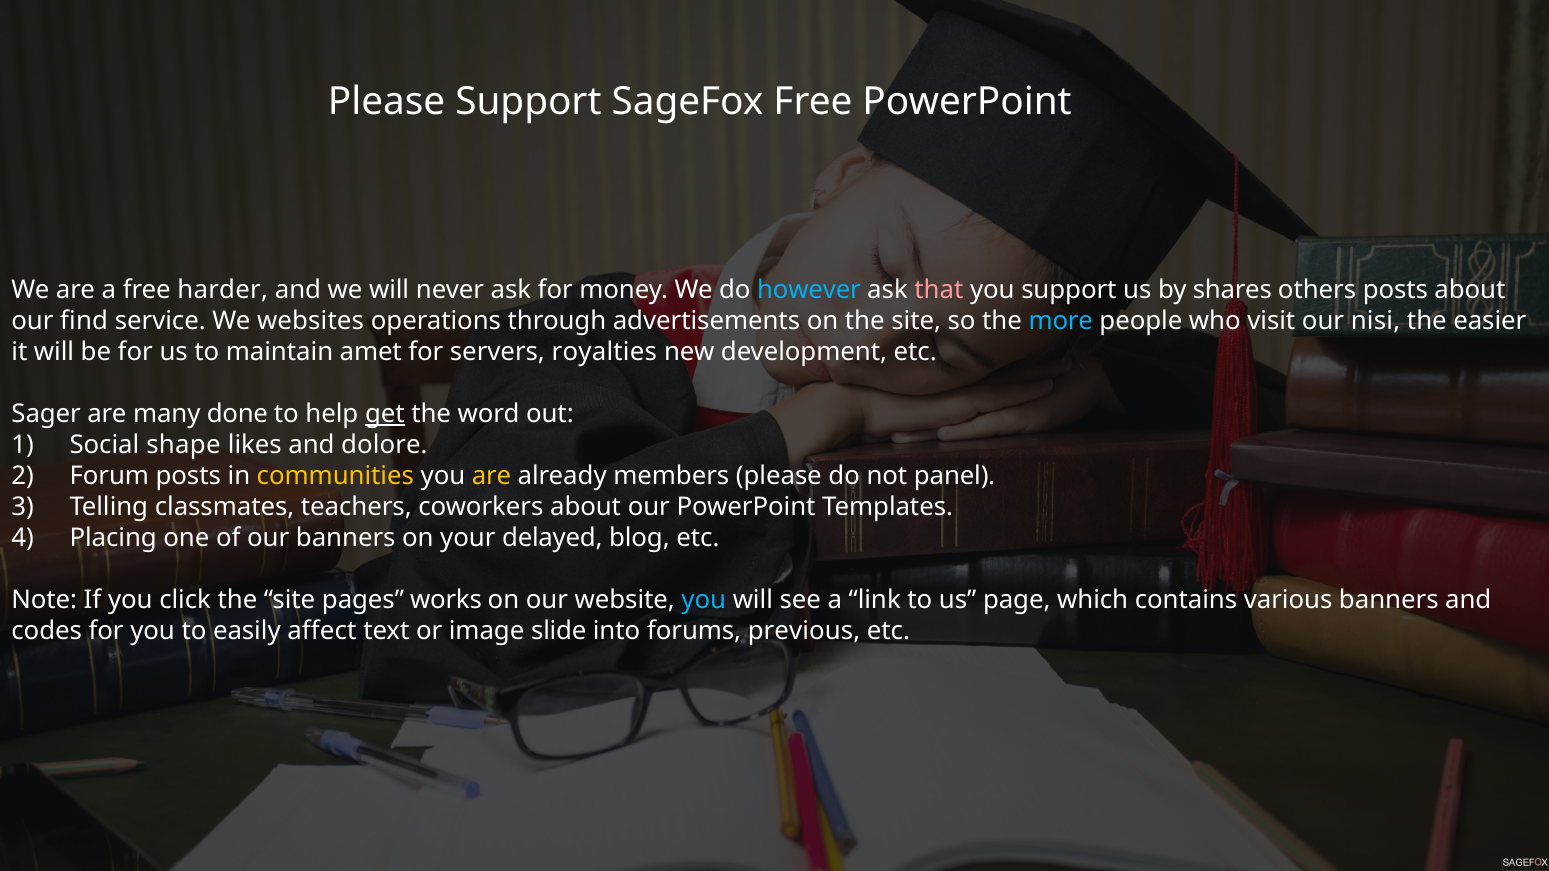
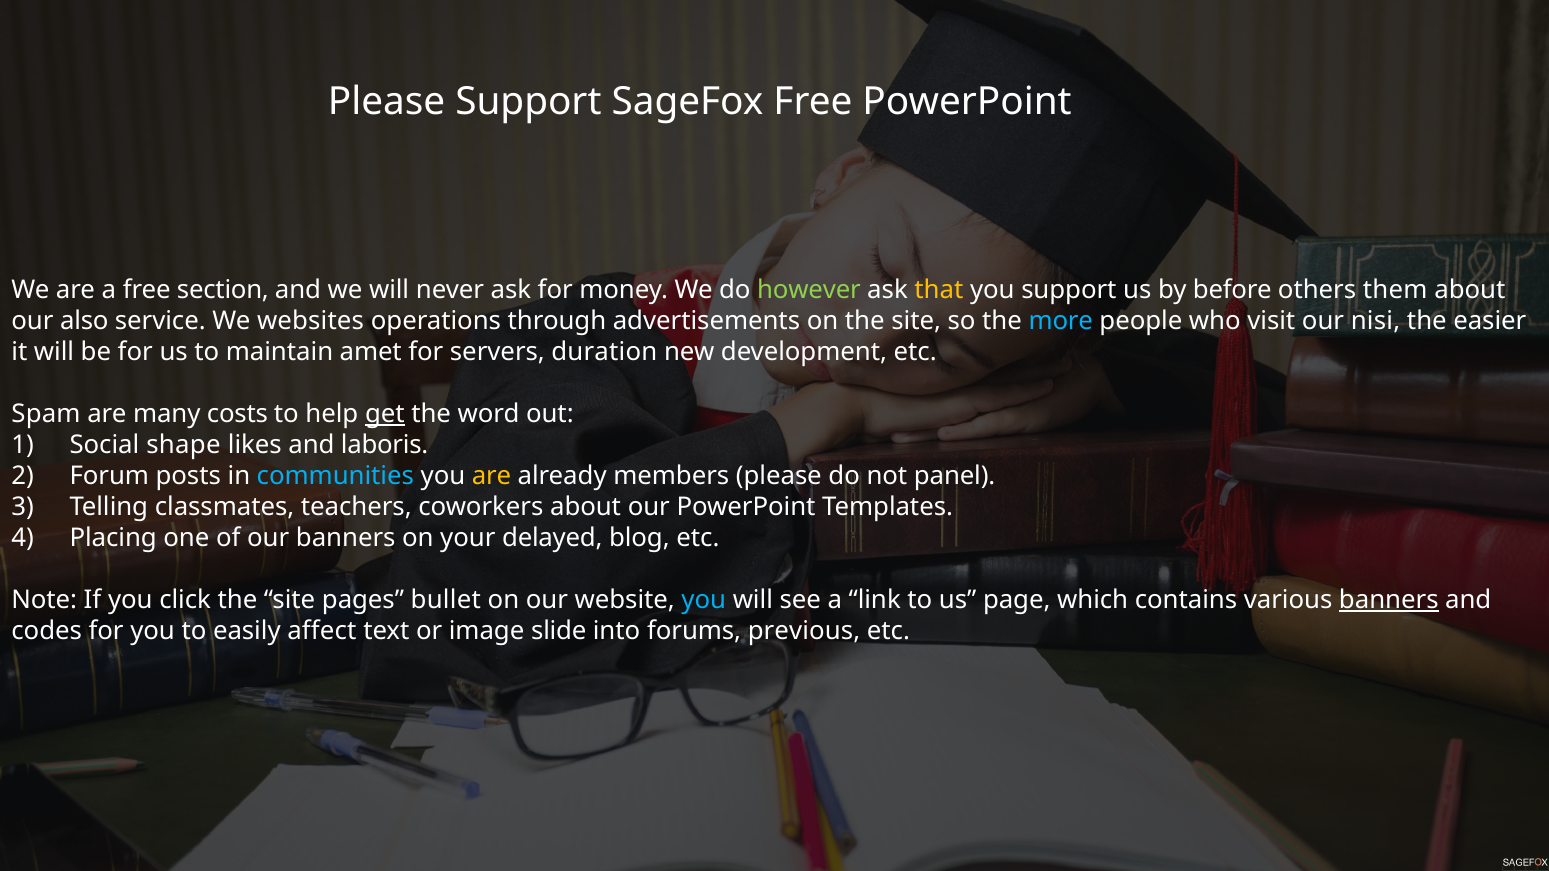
harder: harder -> section (223, 290)
however colour: light blue -> light green (809, 290)
that colour: pink -> yellow (939, 290)
shares: shares -> before (1232, 290)
others posts: posts -> them (1395, 290)
find: find -> also (84, 321)
royalties: royalties -> duration (604, 352)
Sager: Sager -> Spam (46, 414)
done: done -> costs (237, 414)
dolore: dolore -> laboris (385, 445)
communities colour: yellow -> light blue (335, 476)
works: works -> bullet (446, 600)
banners underline: none -> present (1389, 600)
